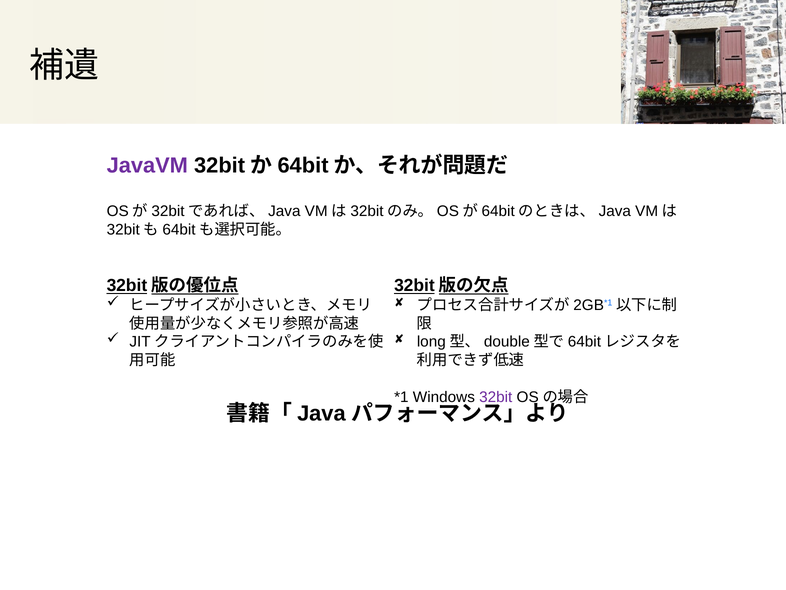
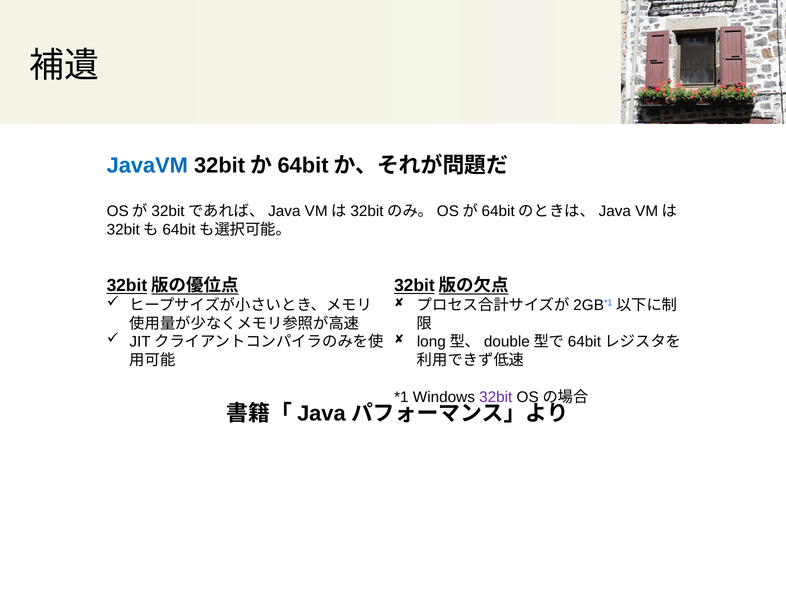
JavaVM colour: purple -> blue (147, 166)
